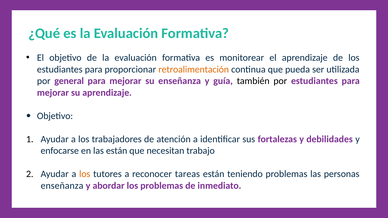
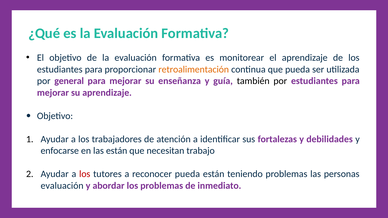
los colour: orange -> red (85, 174)
reconocer tareas: tareas -> pueda (187, 174)
enseñanza: enseñanza -> evaluación (62, 186)
